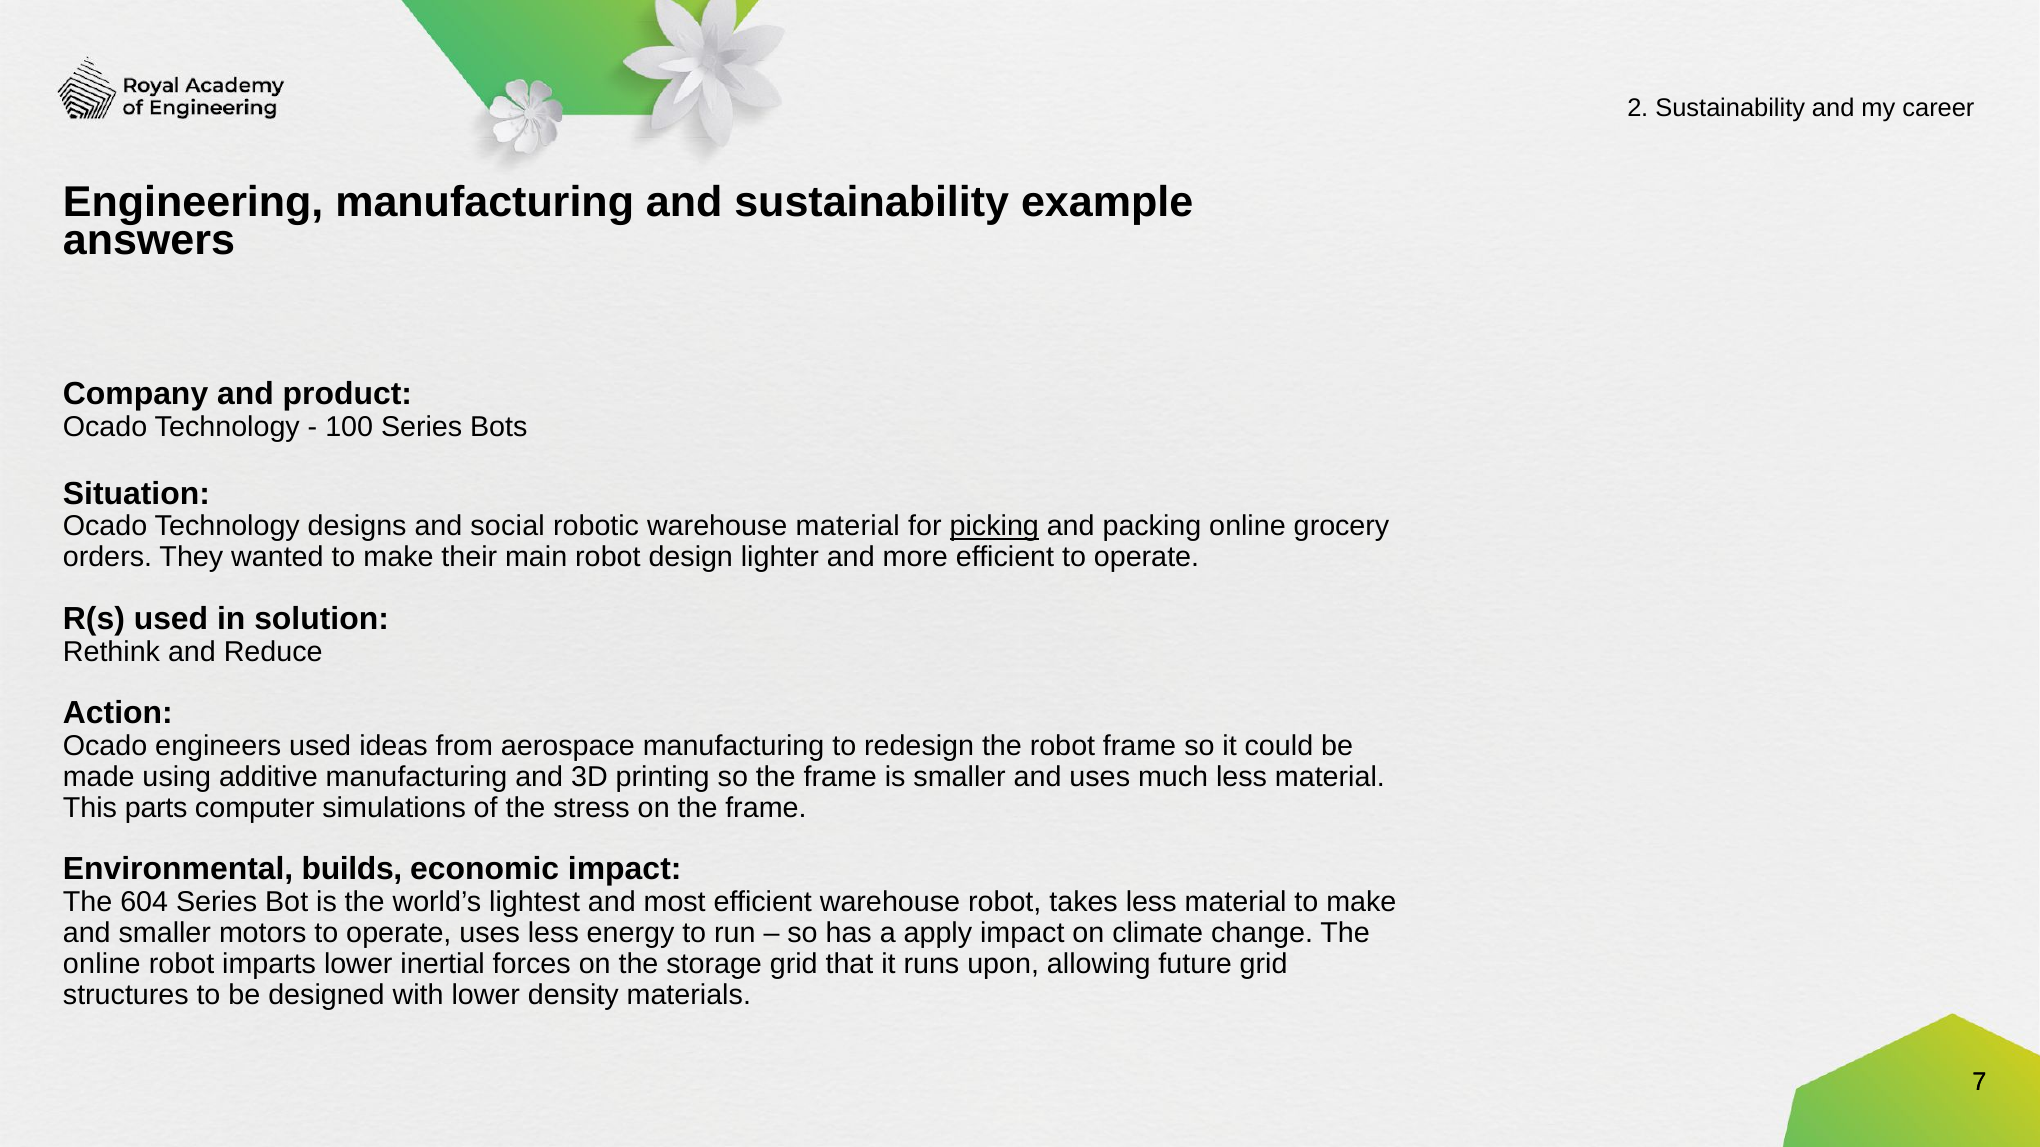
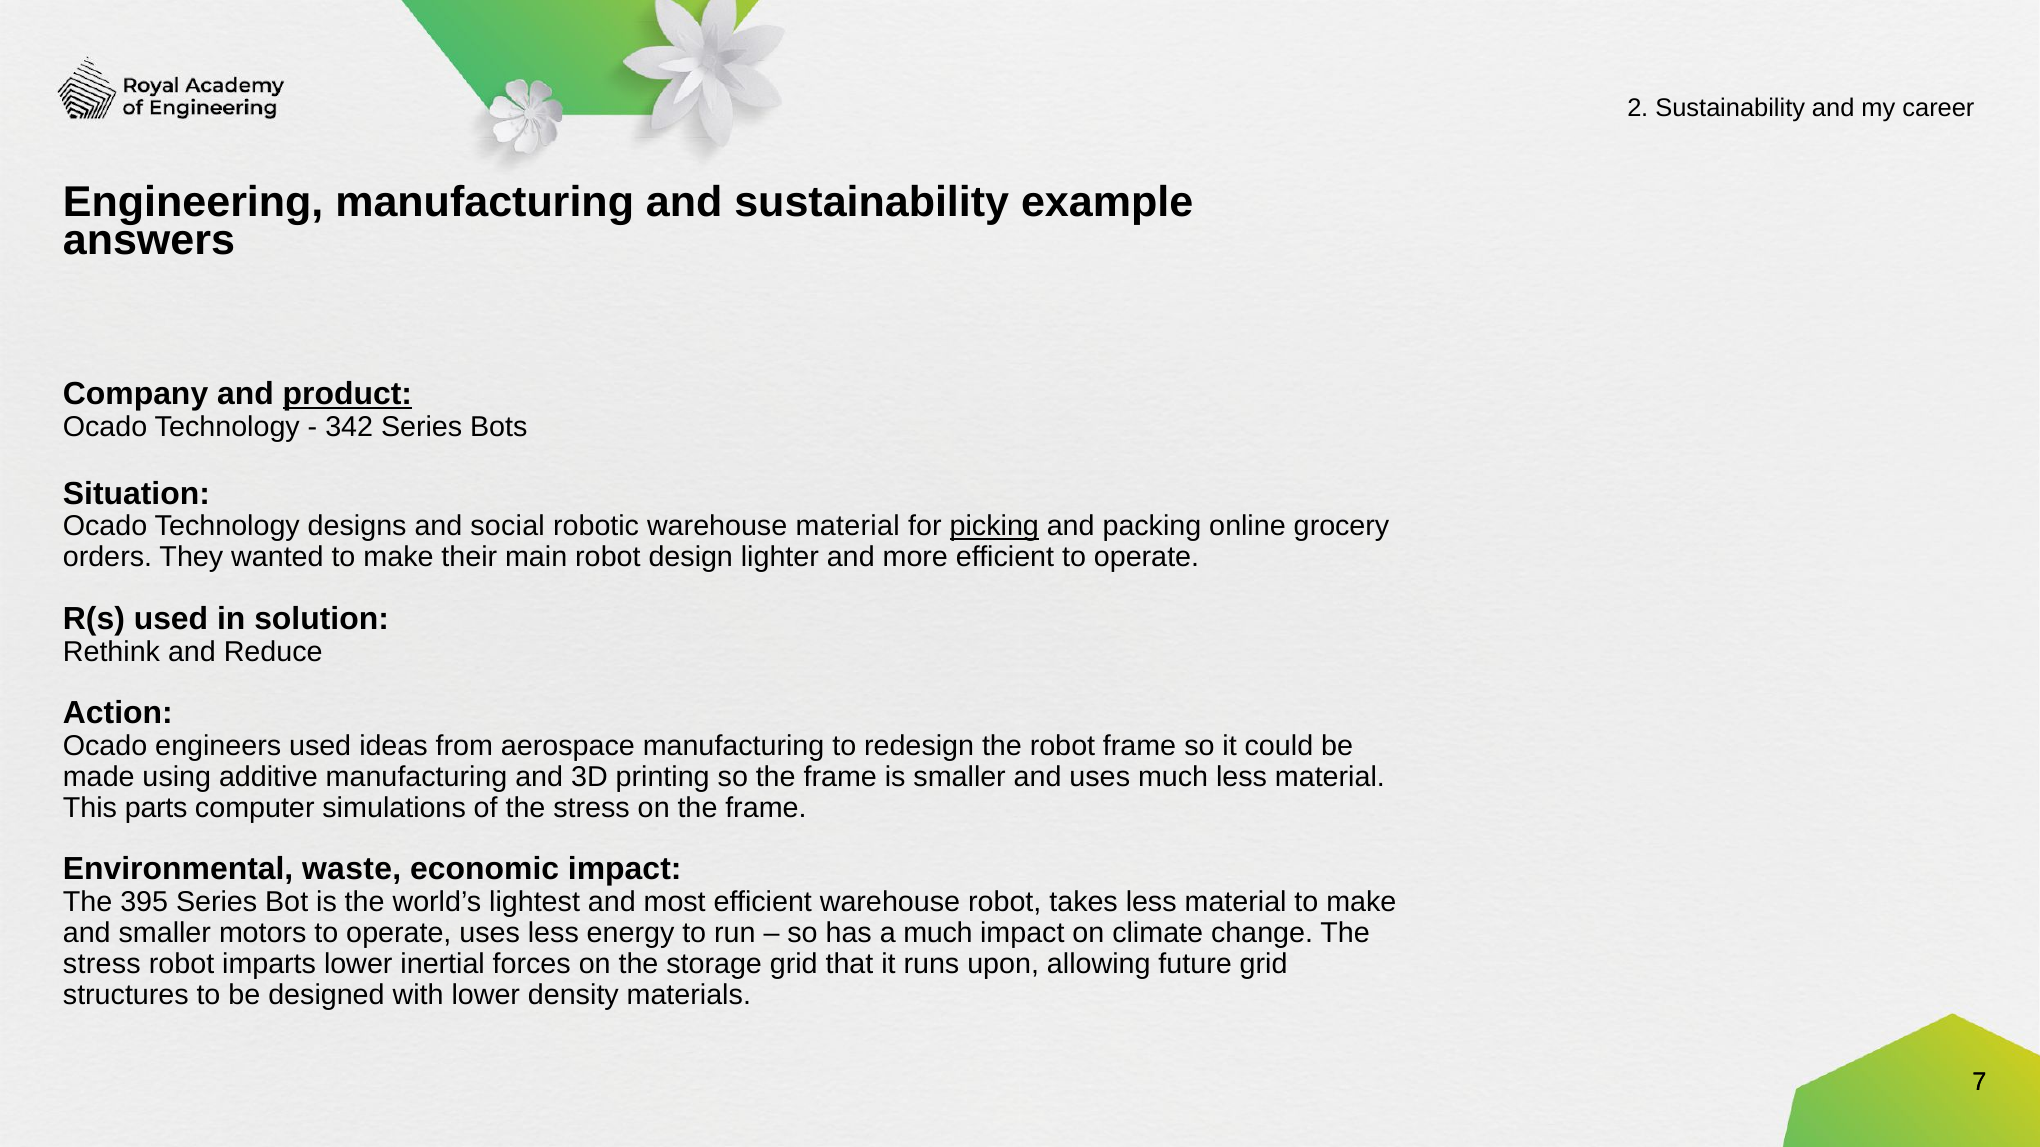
product underline: none -> present (347, 394)
100: 100 -> 342 (349, 427)
builds: builds -> waste (352, 869)
604: 604 -> 395 (144, 902)
a apply: apply -> much (938, 933)
online: online -> stress (102, 964)
